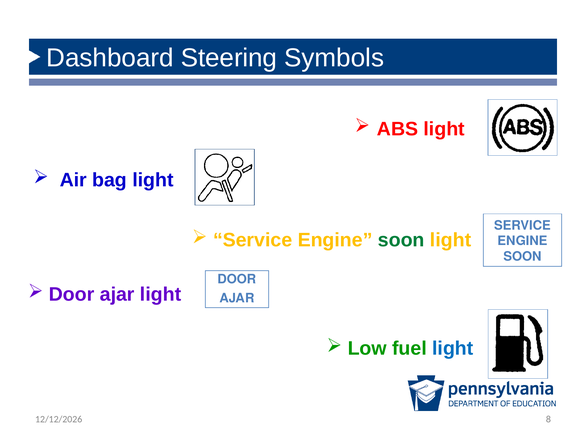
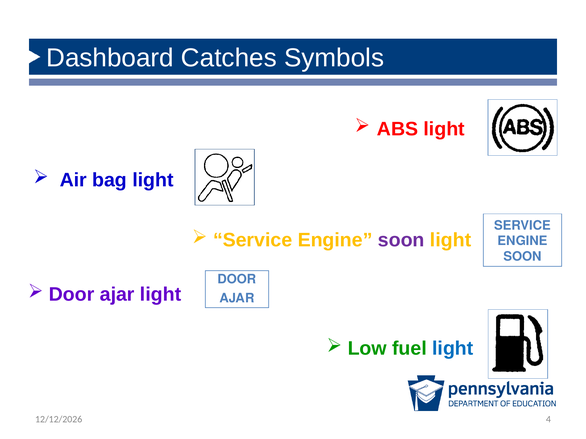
Steering: Steering -> Catches (229, 58)
soon colour: green -> purple (401, 240)
8: 8 -> 4 (548, 420)
